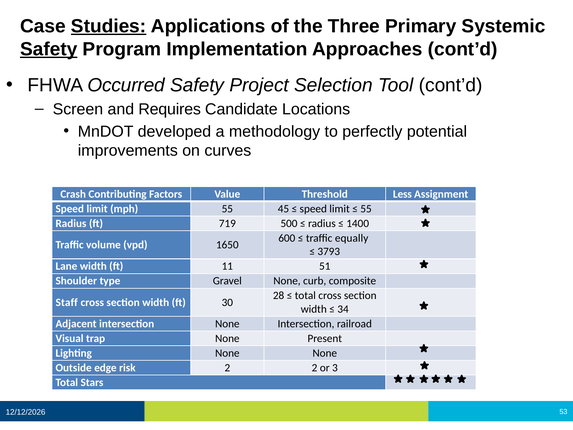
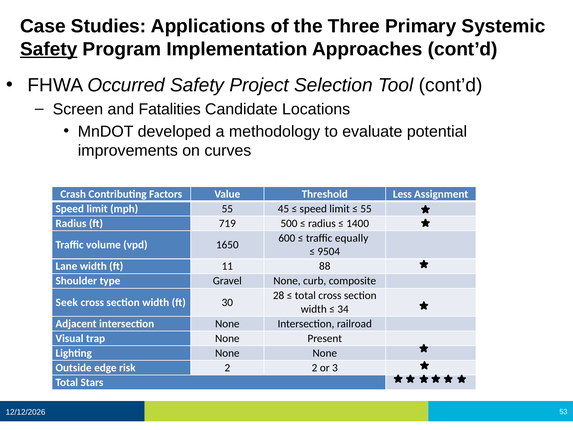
Studies underline: present -> none (109, 26)
Requires: Requires -> Fatalities (170, 109)
perfectly: perfectly -> evaluate (372, 131)
3793: 3793 -> 9504 (329, 251)
51: 51 -> 88 (325, 266)
Staff: Staff -> Seek (67, 302)
